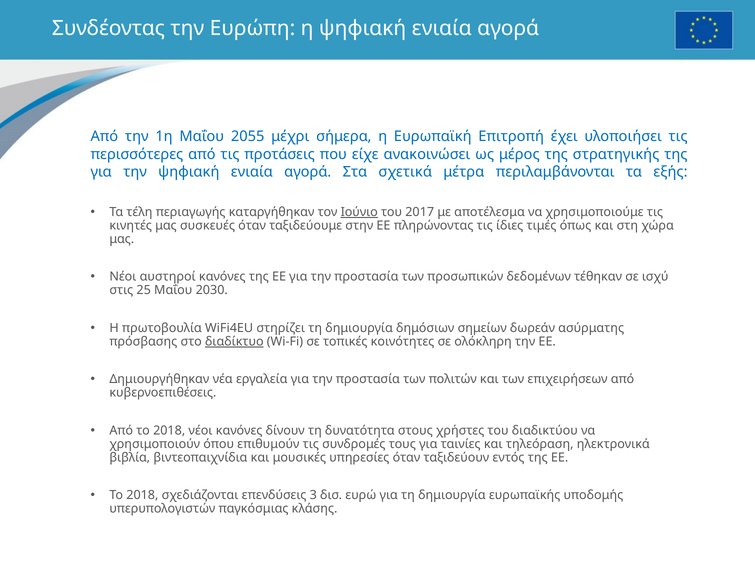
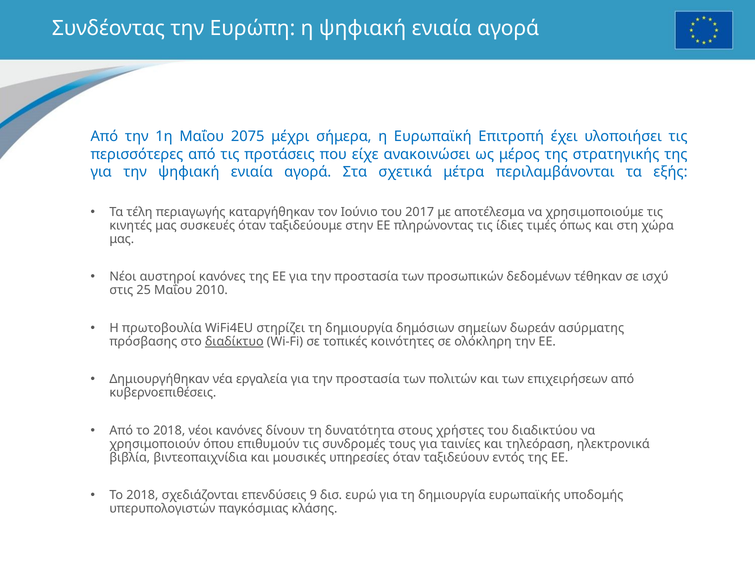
2055: 2055 -> 2075 (248, 137)
Ιούνιο underline: present -> none (359, 212)
2030: 2030 -> 2010 (212, 290)
3: 3 -> 9 (313, 495)
